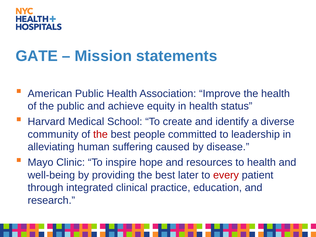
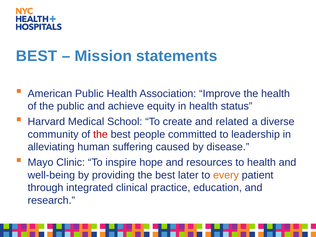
GATE: GATE -> BEST (37, 56)
identify: identify -> related (232, 122)
every colour: red -> orange (226, 175)
